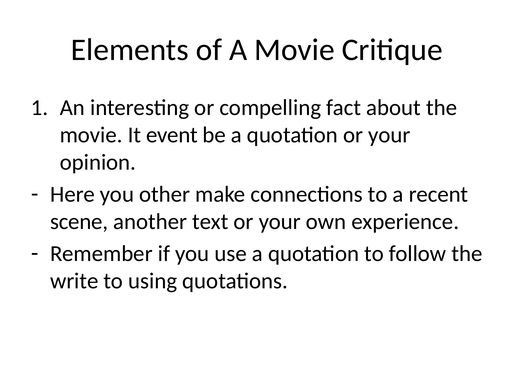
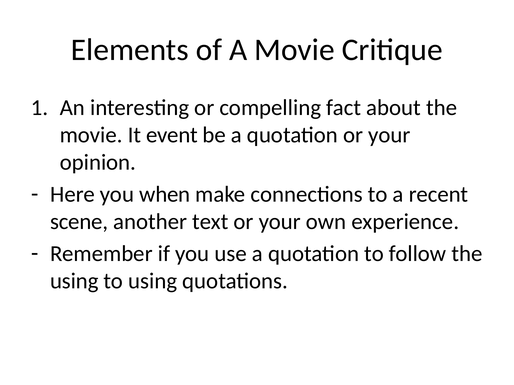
other: other -> when (165, 195)
write: write -> using (74, 281)
